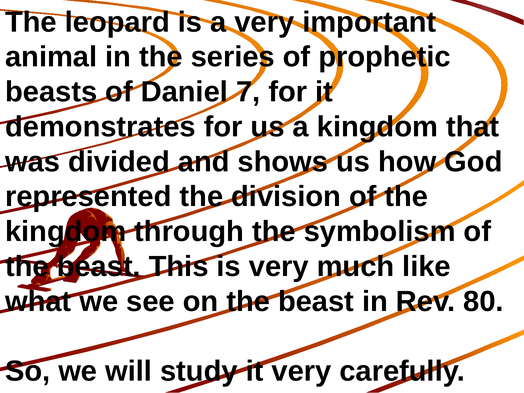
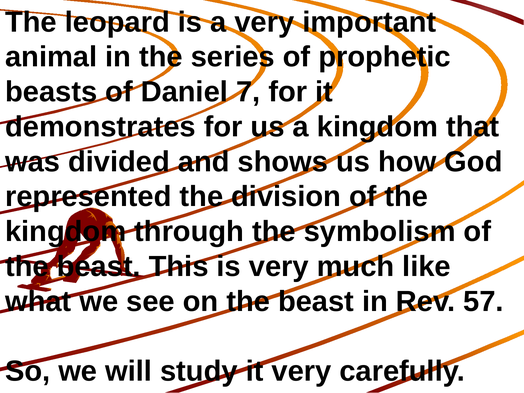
80: 80 -> 57 (483, 301)
